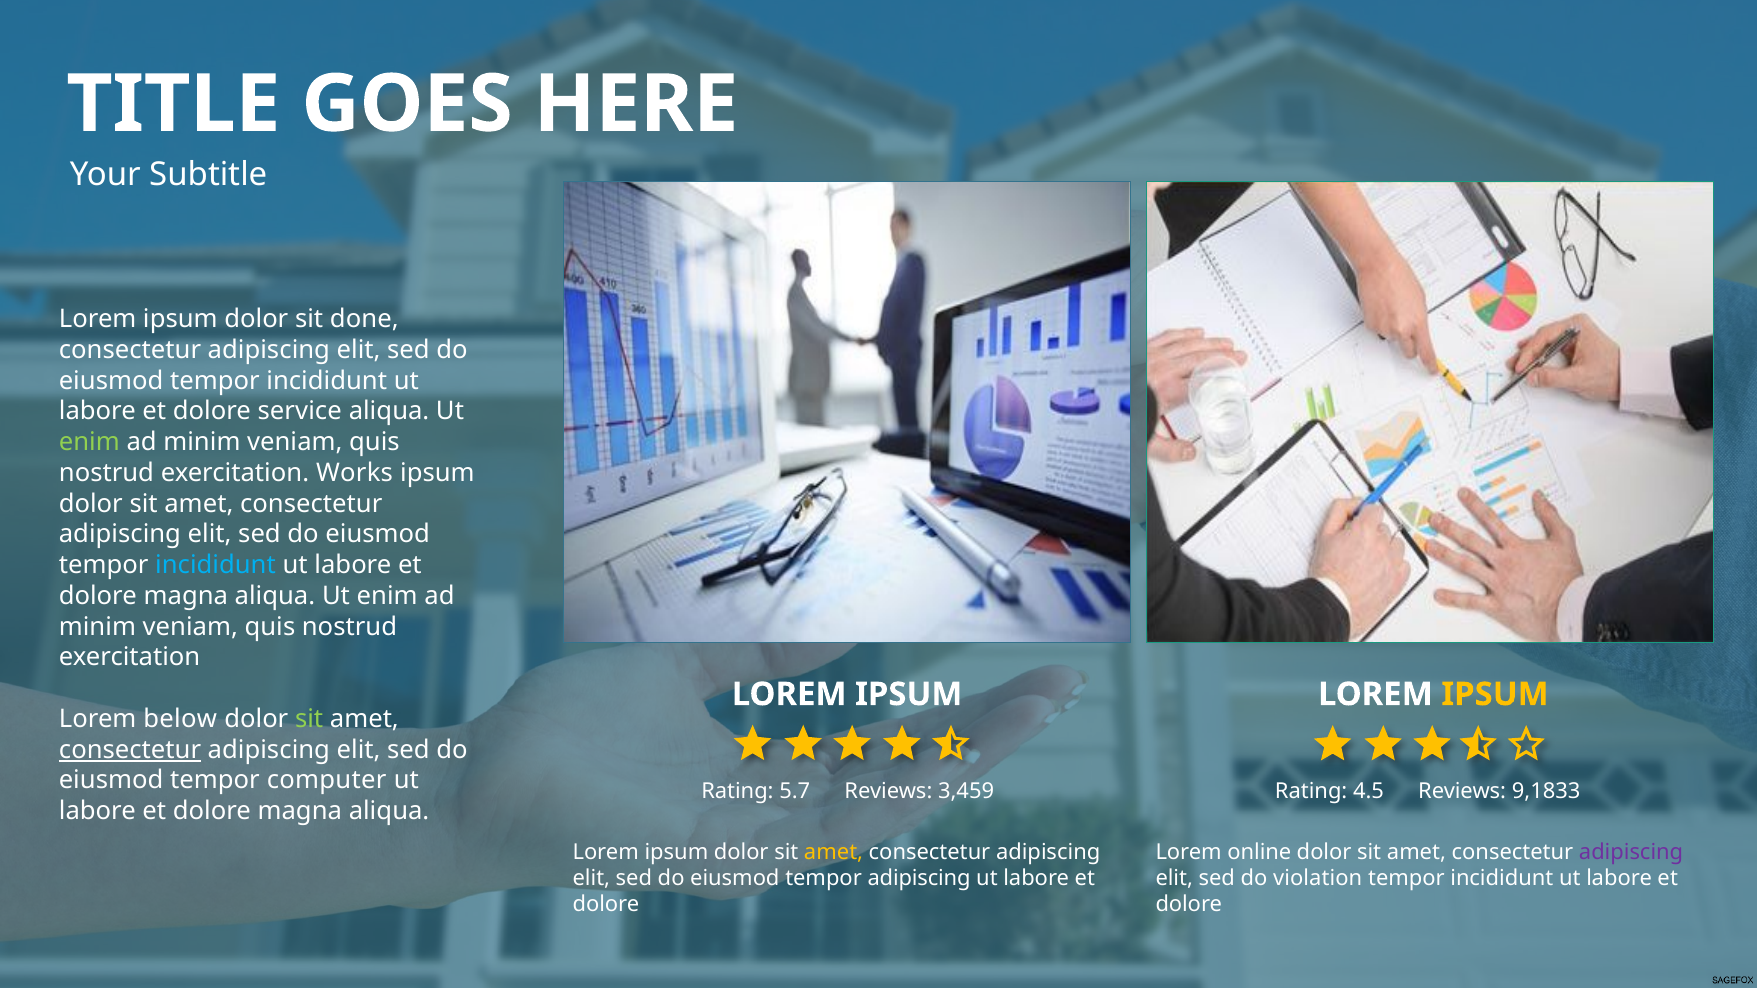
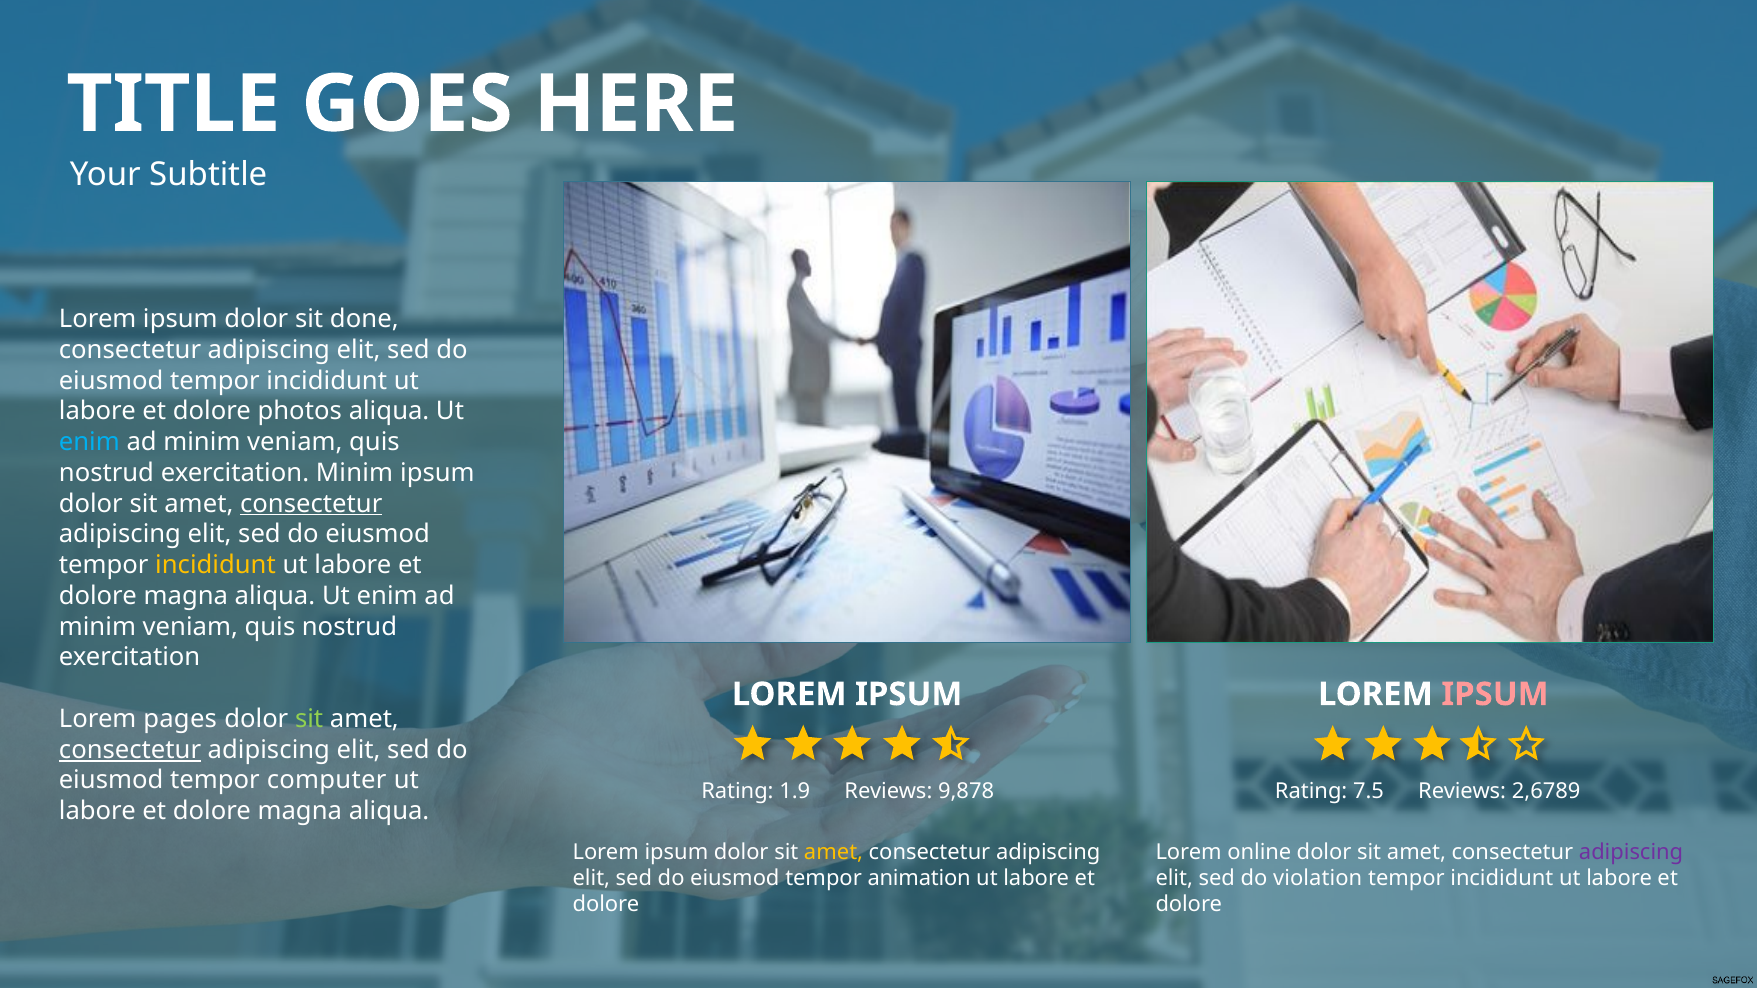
service: service -> photos (300, 412)
enim colour: light green -> light blue (89, 442)
exercitation Works: Works -> Minim (355, 473)
consectetur underline: none -> present (311, 504)
incididunt colour: light blue -> yellow (216, 565)
IPSUM colour: yellow -> pink (1495, 695)
below: below -> pages (180, 719)
5.7: 5.7 -> 1.9 (795, 791)
3,459: 3,459 -> 9,878 (966, 791)
4.5: 4.5 -> 7.5 (1369, 792)
9,1833: 9,1833 -> 2,6789 (1546, 792)
tempor adipiscing: adipiscing -> animation (919, 878)
